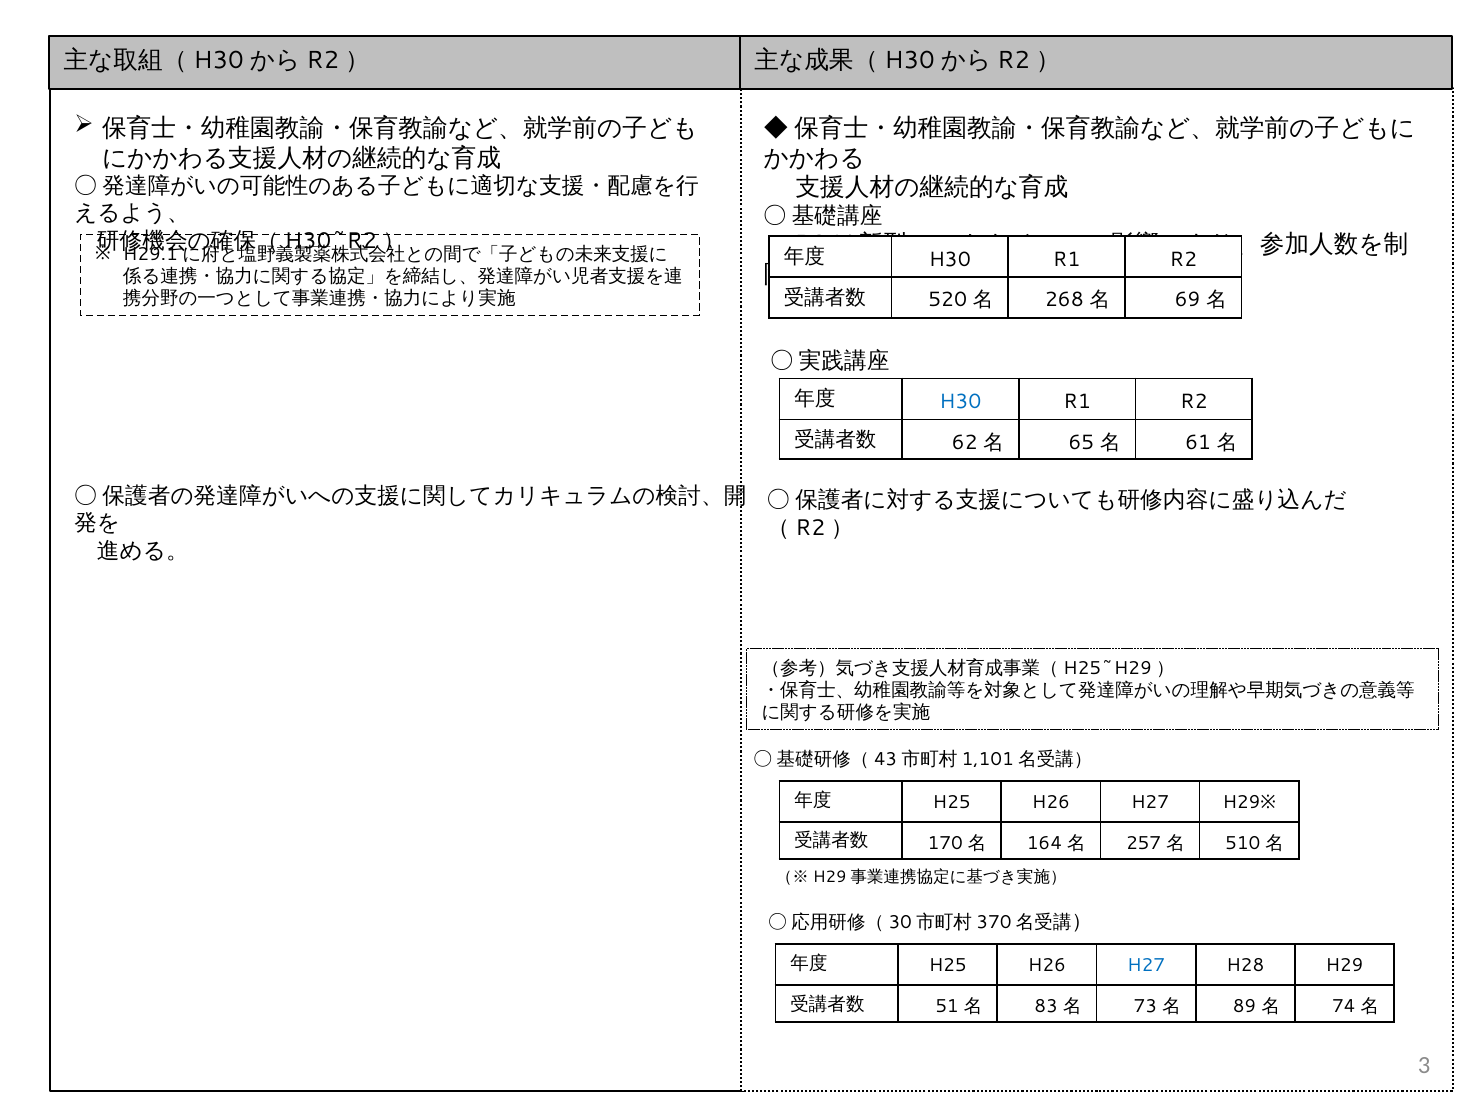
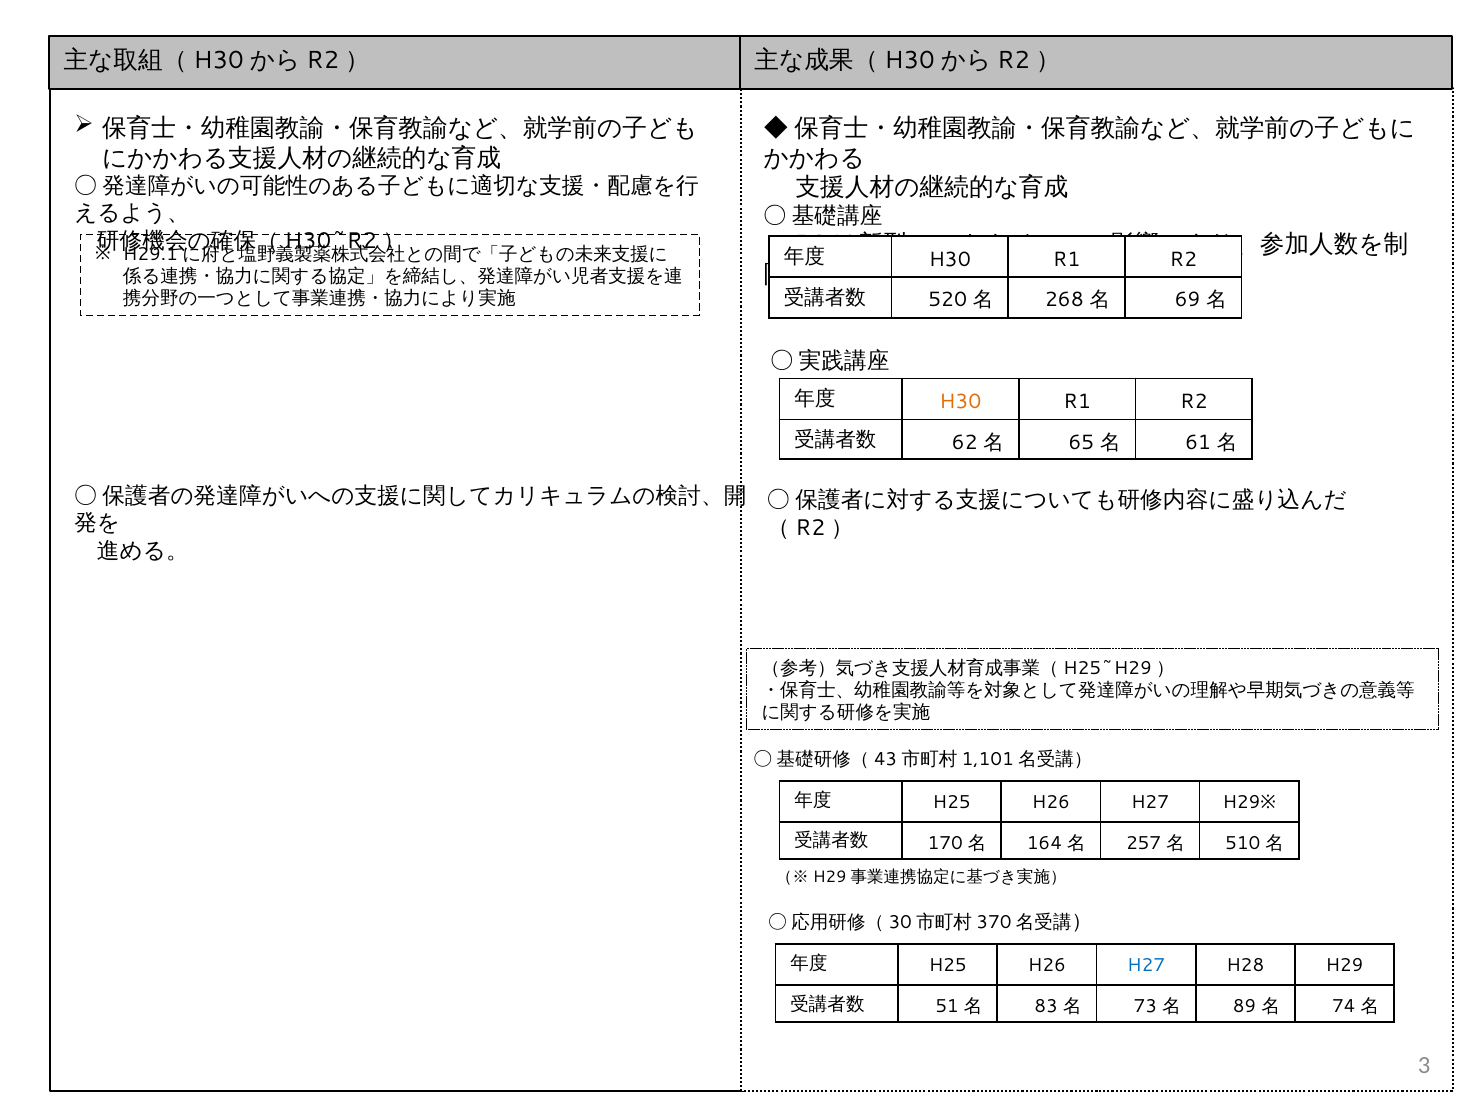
H30 colour: blue -> orange (960, 402)
